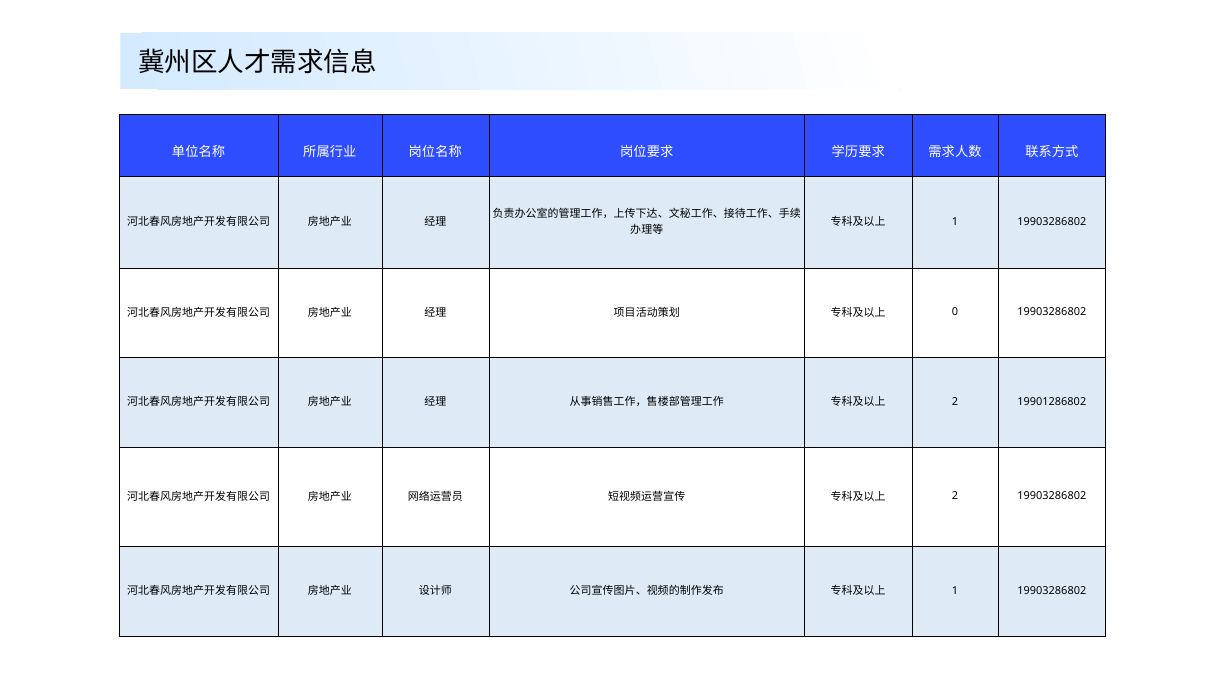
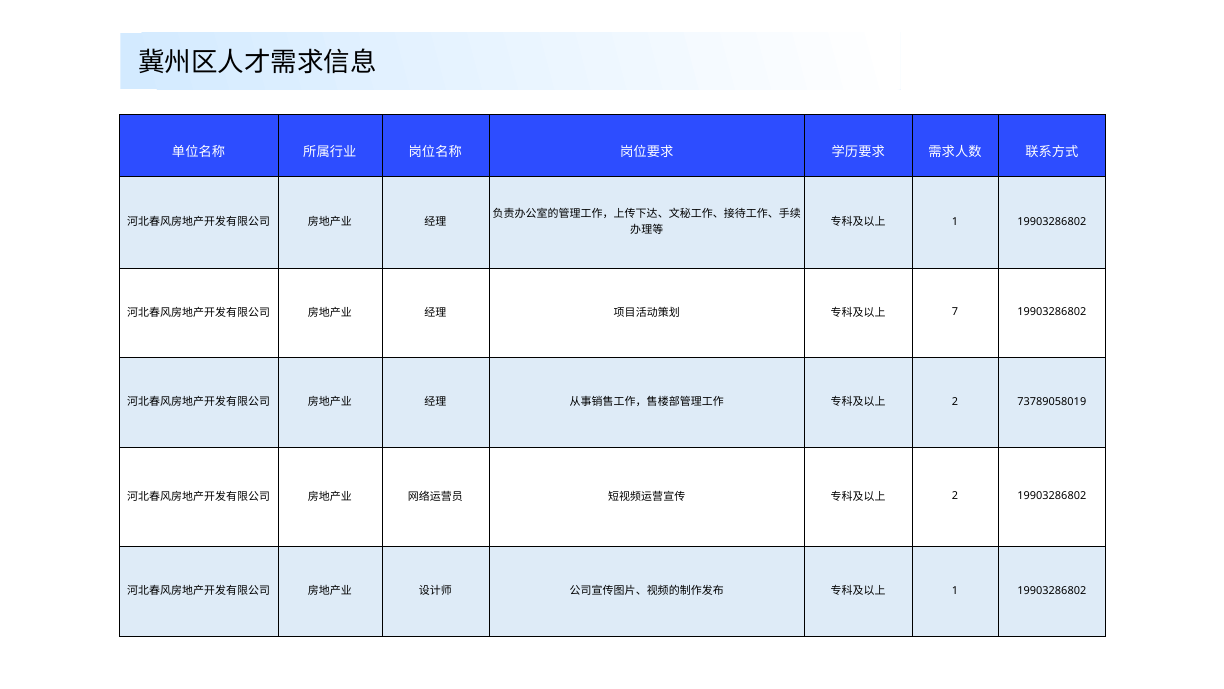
0: 0 -> 7 (955, 312)
19901286802: 19901286802 -> 73789058019 (1052, 401)
